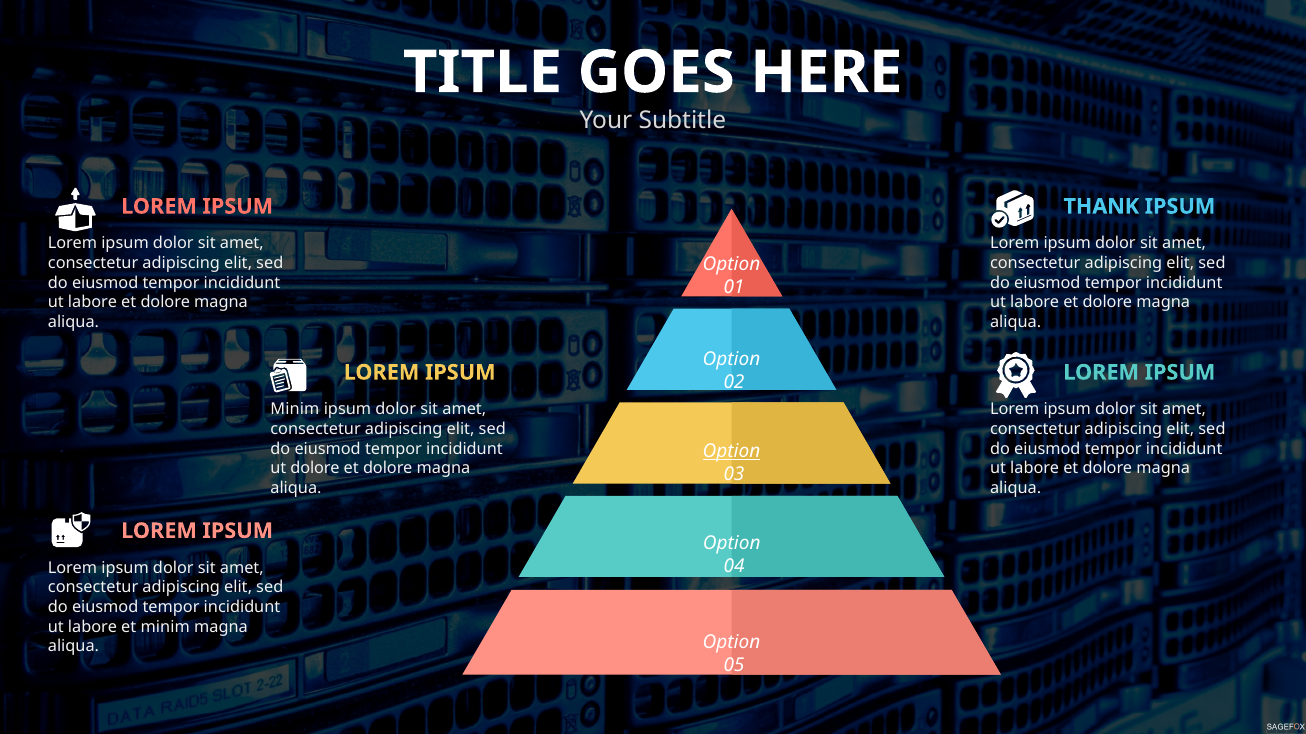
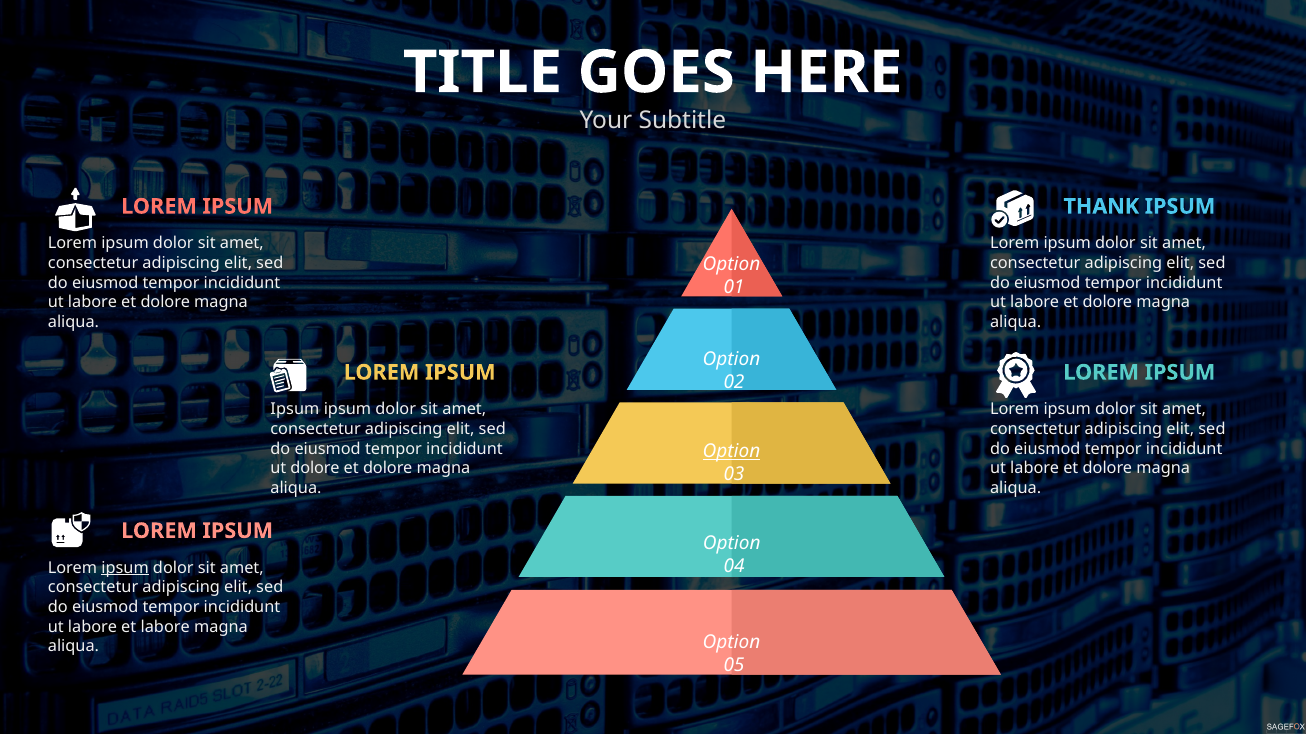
Minim: Minim -> Ipsum (295, 410)
ipsum underline: none -> present (125, 568)
et minim: minim -> labore (165, 627)
